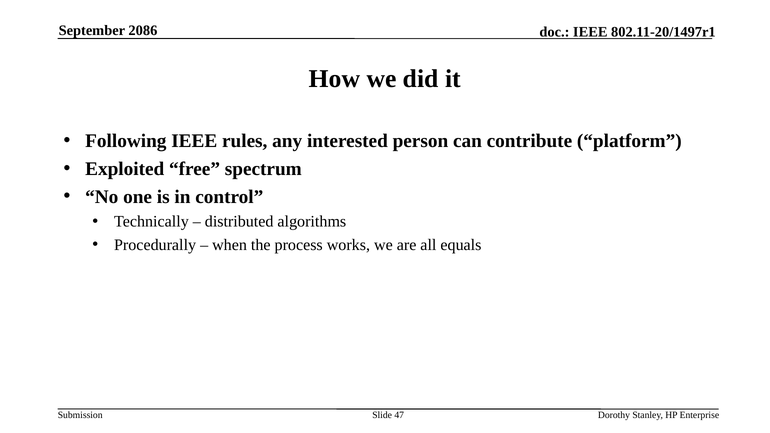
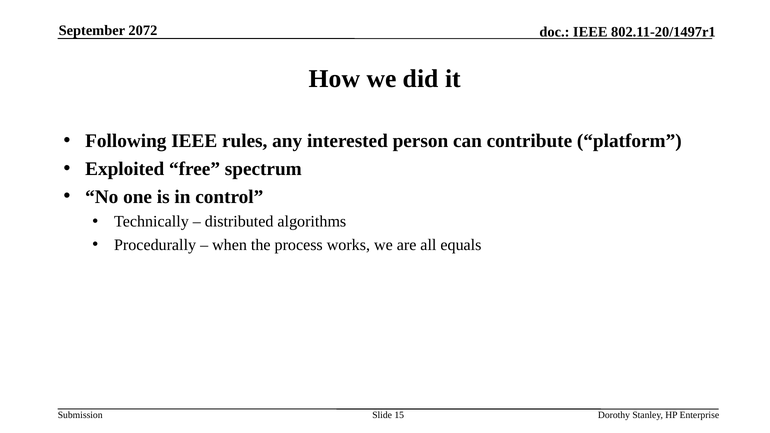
2086: 2086 -> 2072 (143, 31)
47: 47 -> 15 (399, 415)
